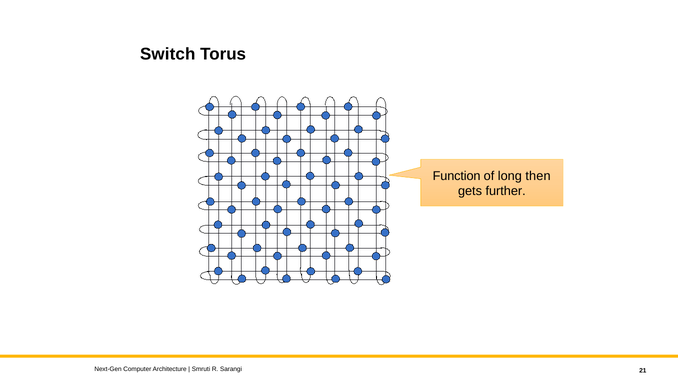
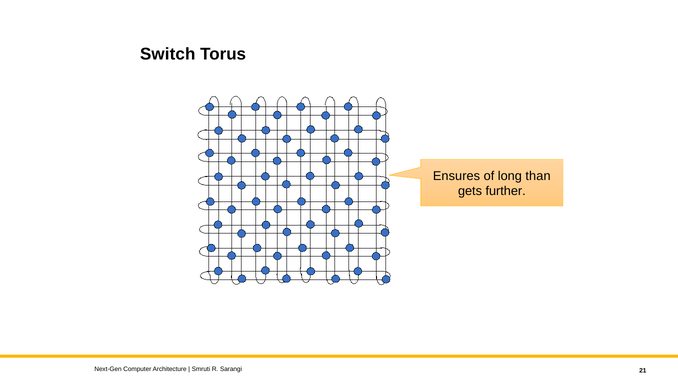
Function: Function -> Ensures (457, 176)
then: then -> than (538, 176)
